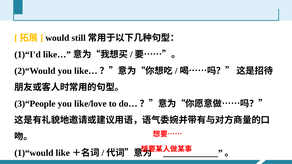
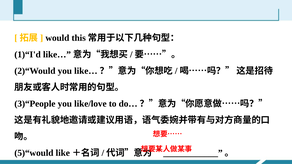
still: still -> this (79, 38)
1)“would: 1)“would -> 5)“would (34, 153)
